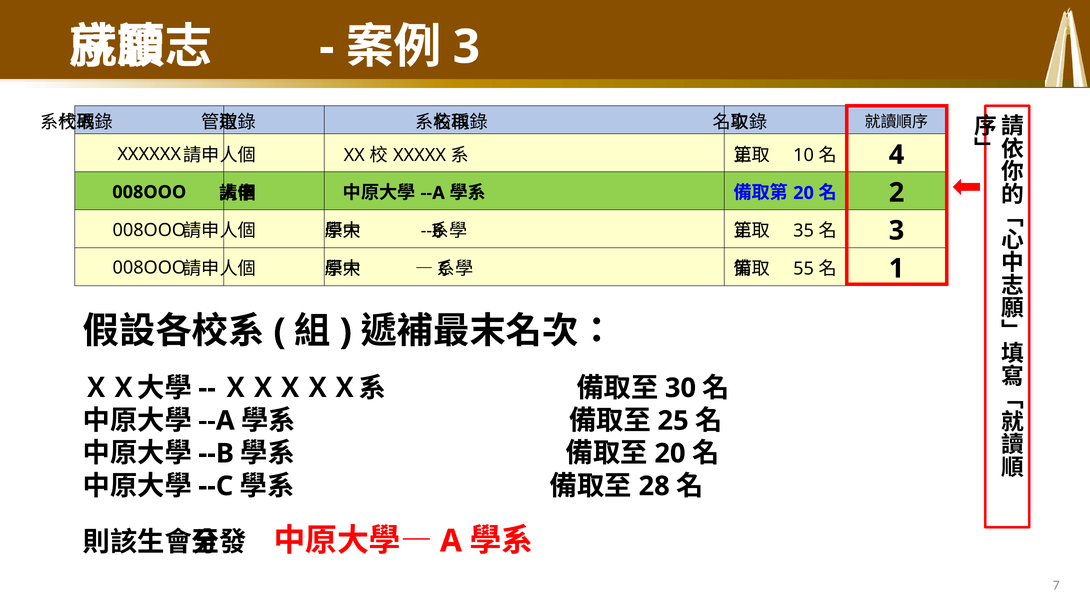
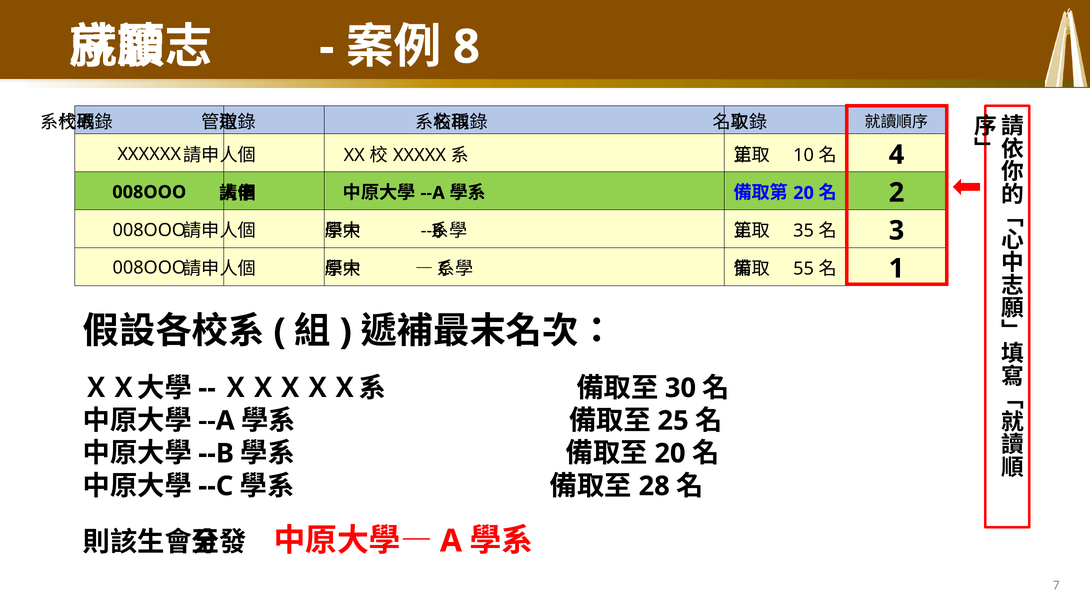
3: 3 -> 8 (466, 47)
